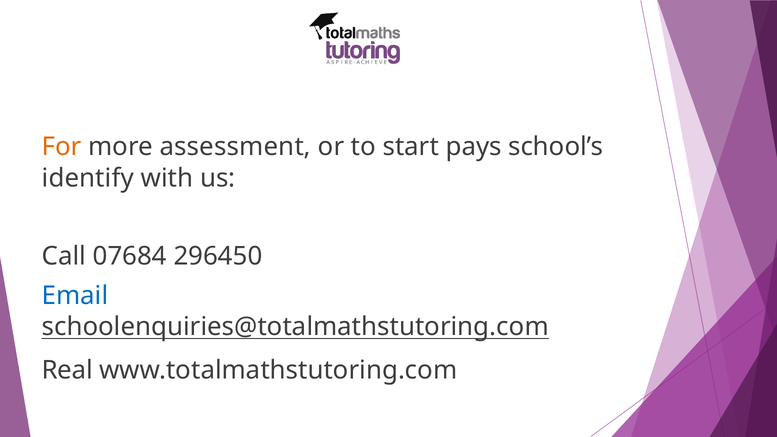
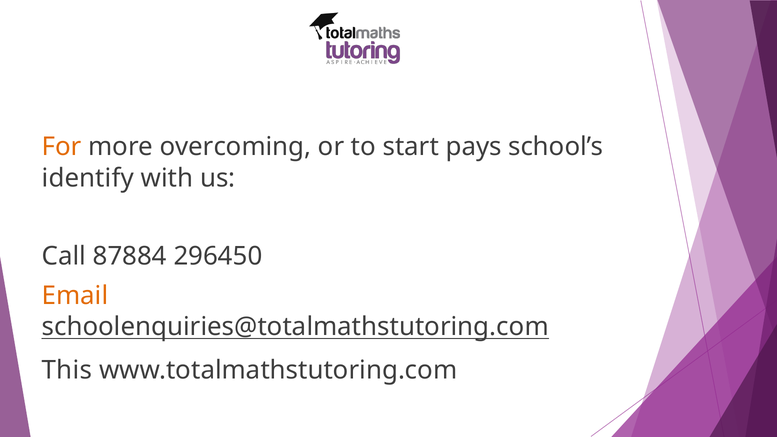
assessment: assessment -> overcoming (235, 147)
07684: 07684 -> 87884 (130, 256)
Email colour: blue -> orange (75, 296)
Real: Real -> This (67, 370)
